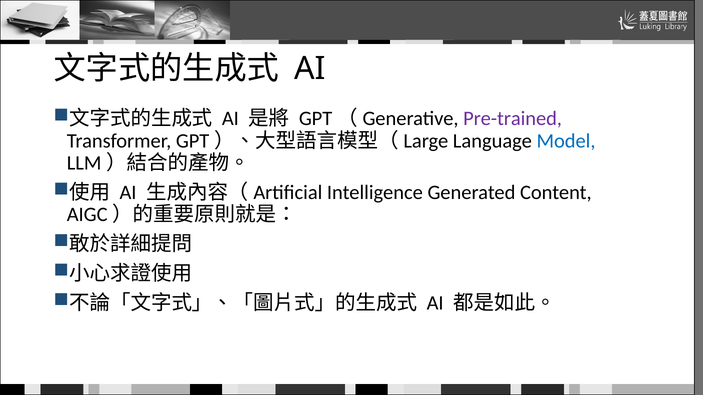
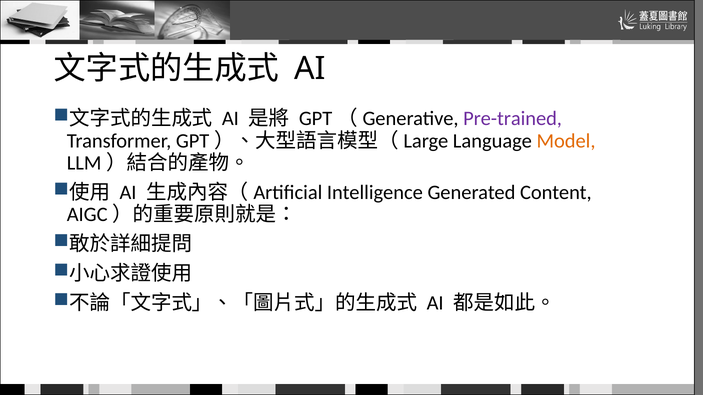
Model colour: blue -> orange (566, 141)
